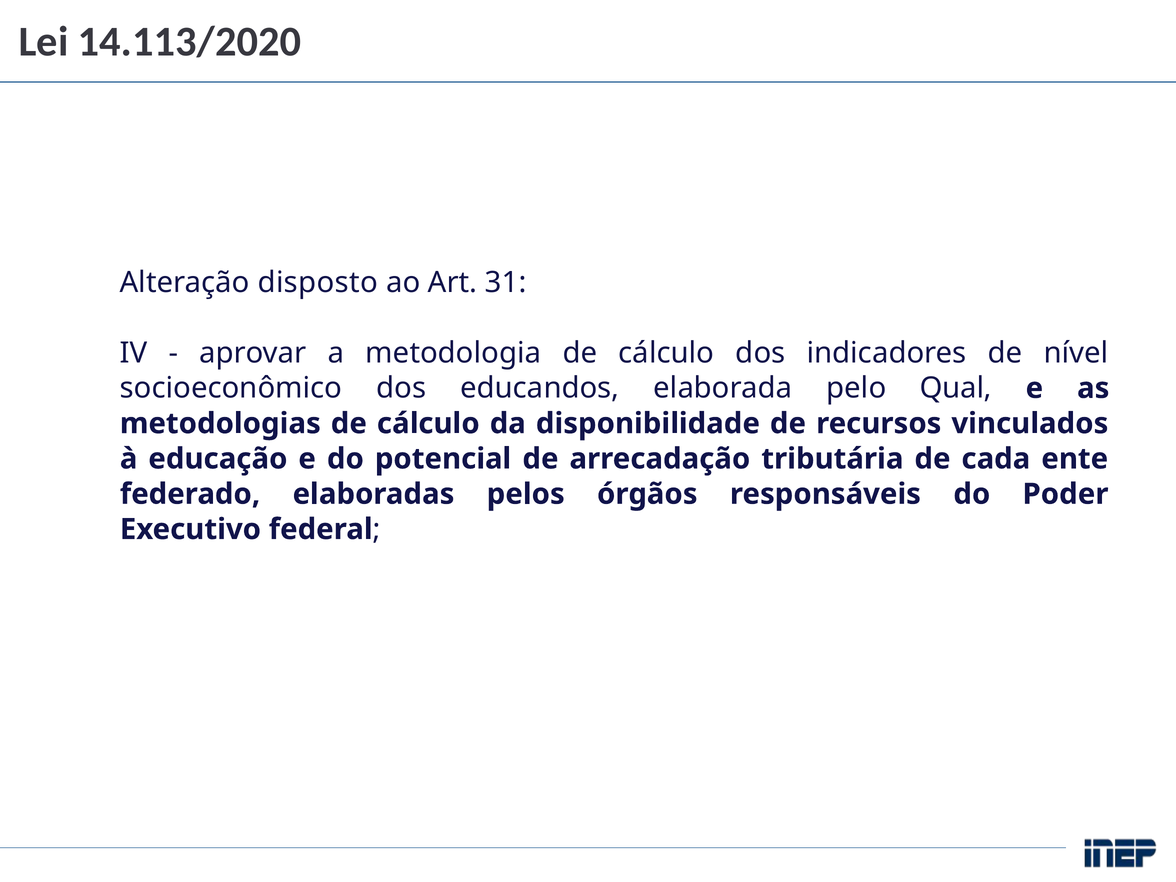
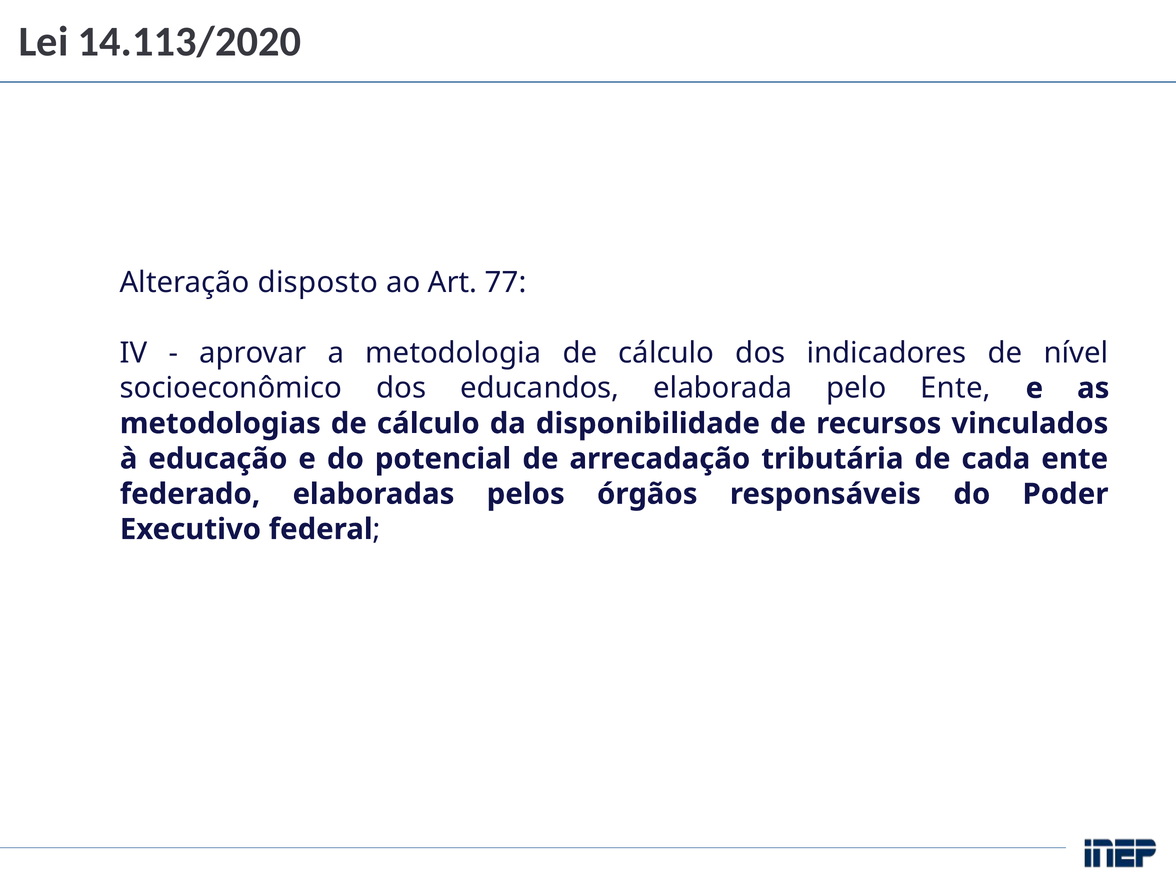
31: 31 -> 77 (506, 282)
pelo Qual: Qual -> Ente (955, 388)
